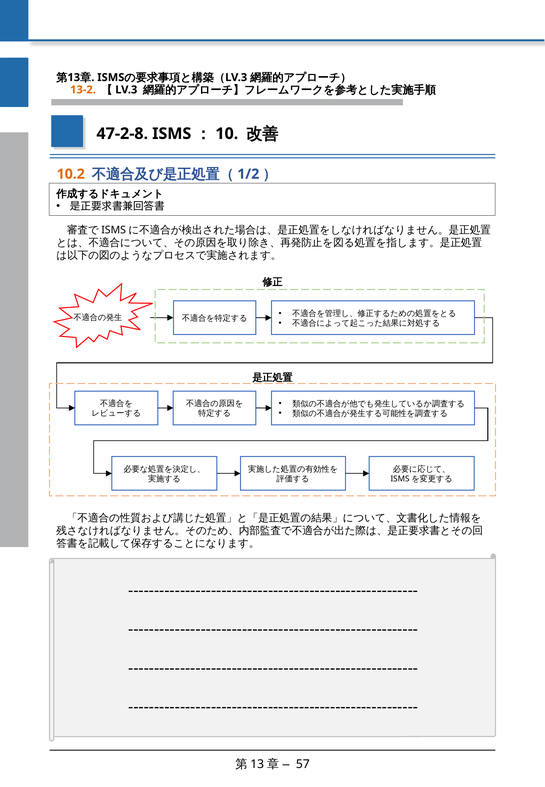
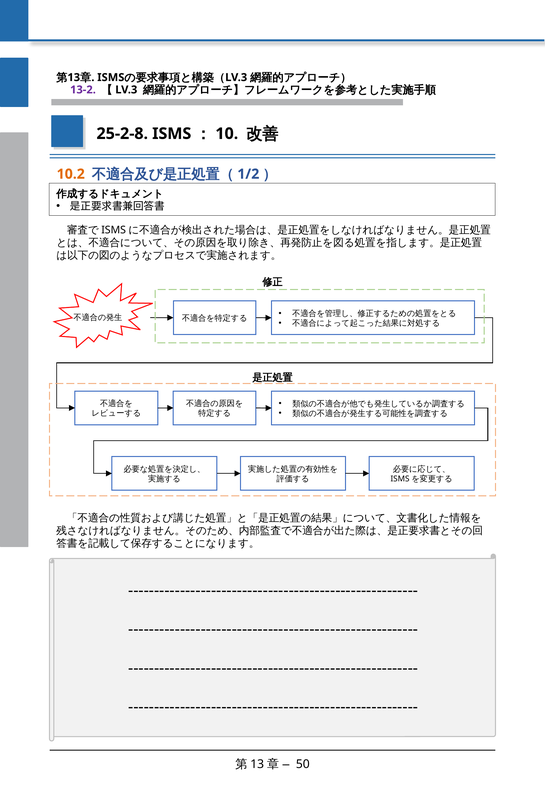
13-2 colour: orange -> purple (83, 90)
47-2-8: 47-2-8 -> 25-2-8 (122, 134)
57: 57 -> 50 (303, 764)
